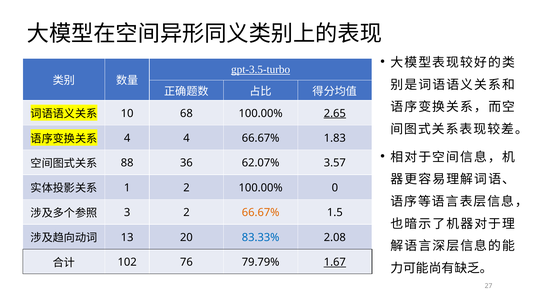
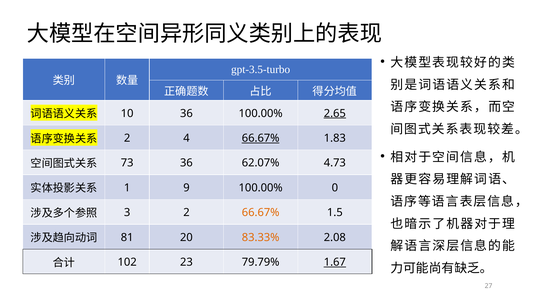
gpt-3.5-turbo underline: present -> none (261, 69)
10 68: 68 -> 36 (186, 113)
4: 4 -> 2 (127, 138)
66.67% underline: none -> present (261, 138)
88: 88 -> 73 (127, 163)
3.57: 3.57 -> 4.73 (335, 163)
1 2: 2 -> 9 (186, 188)
13: 13 -> 81 (127, 237)
83.33% colour: blue -> orange (261, 237)
76: 76 -> 23 (186, 262)
